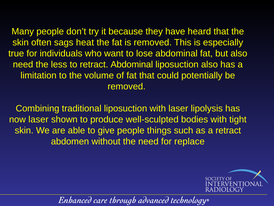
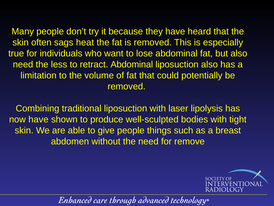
now laser: laser -> have (38, 119)
a retract: retract -> breast (228, 130)
replace: replace -> remove (189, 141)
